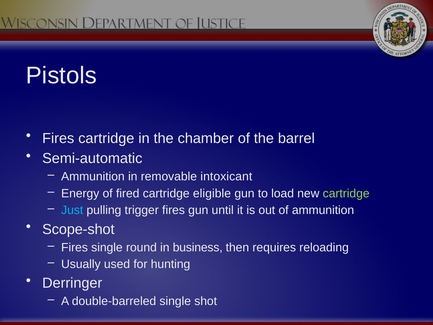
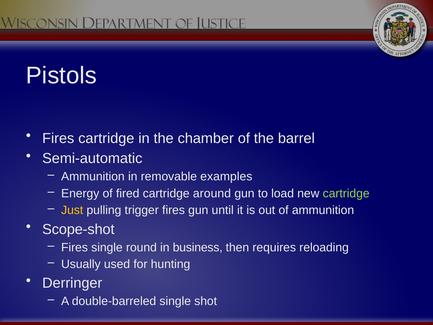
intoxicant: intoxicant -> examples (226, 176)
eligible: eligible -> around (212, 193)
Just colour: light blue -> yellow (72, 210)
